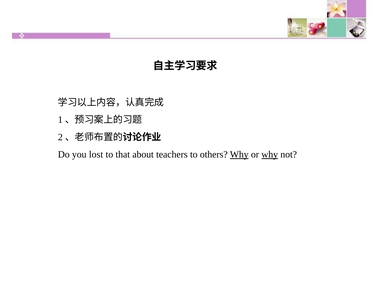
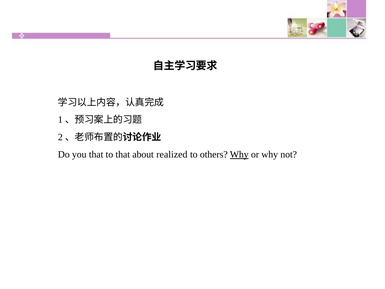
you lost: lost -> that (96, 154)
teachers: teachers -> realized (172, 154)
why underline: present -> none (270, 154)
